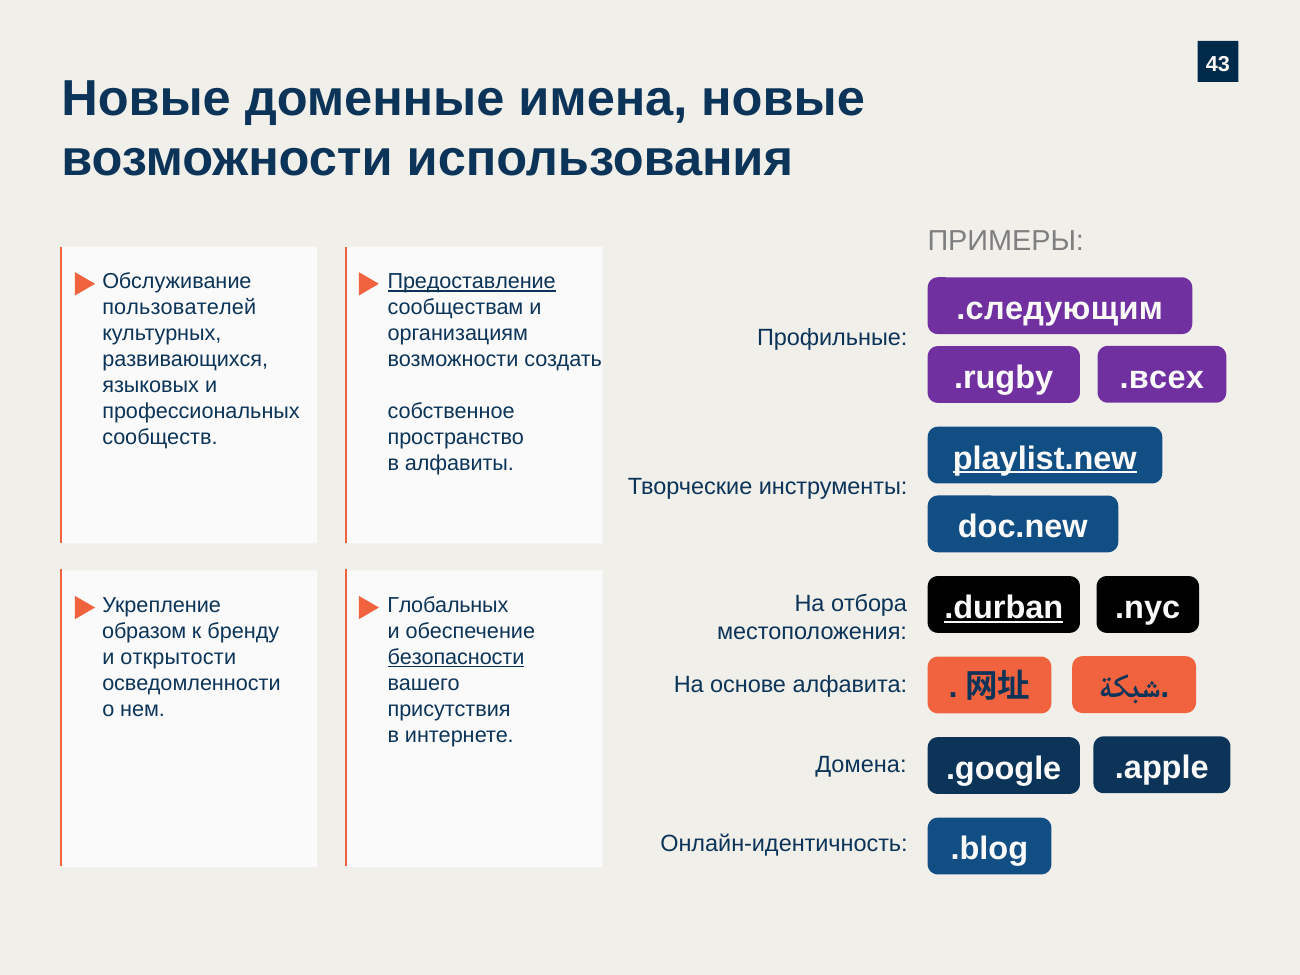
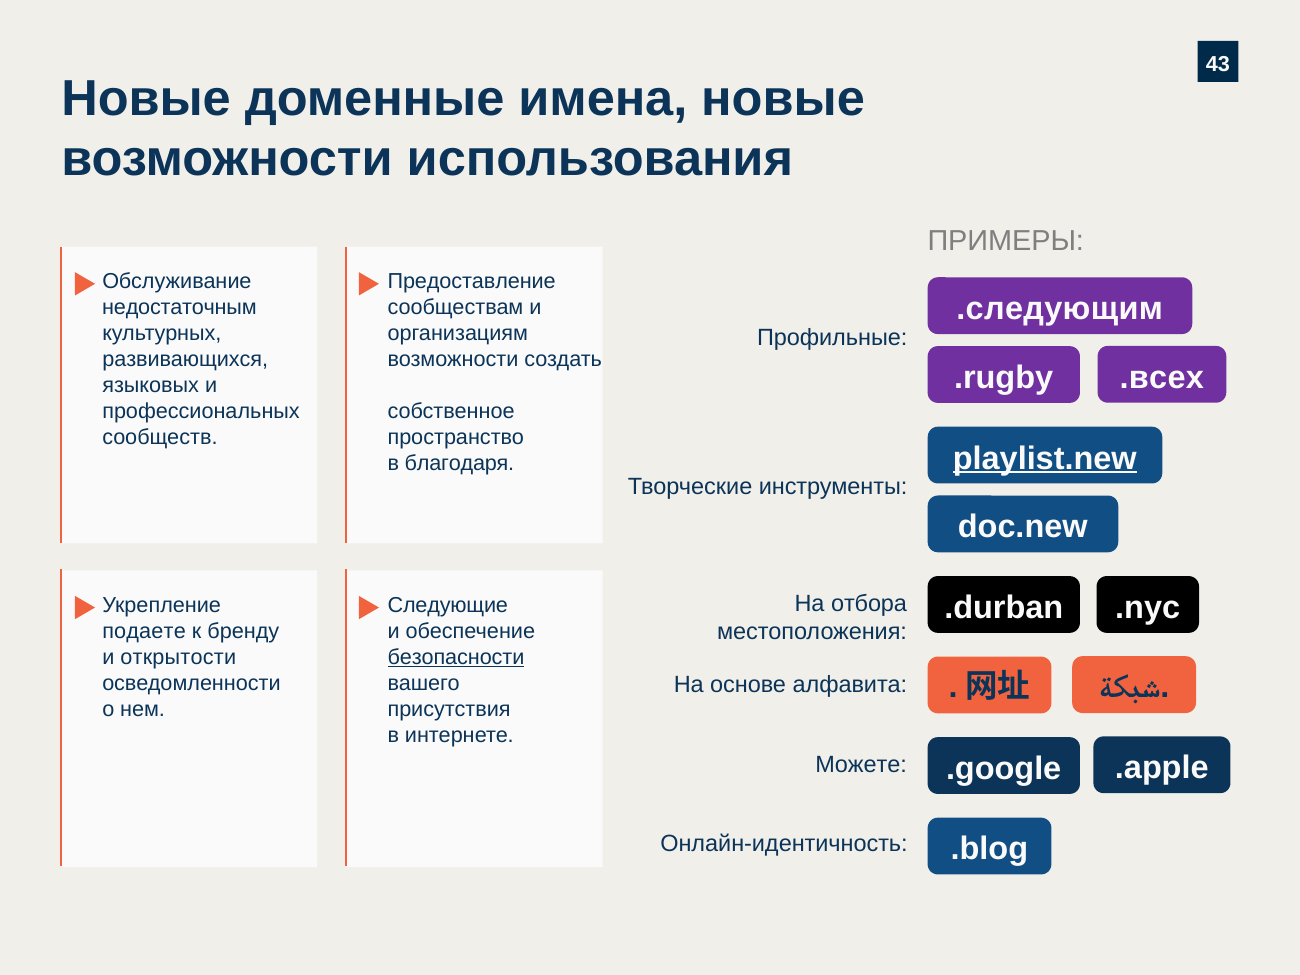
Предоставление underline: present -> none (472, 282)
пользователей: пользователей -> недостаточным (179, 308)
алфавиты: алфавиты -> благодаря (459, 464)
.durban underline: present -> none (1004, 608)
Глобальных: Глобальных -> Следующие (448, 605)
образом: образом -> подаете (144, 631)
Домена: Домена -> Можете (861, 765)
